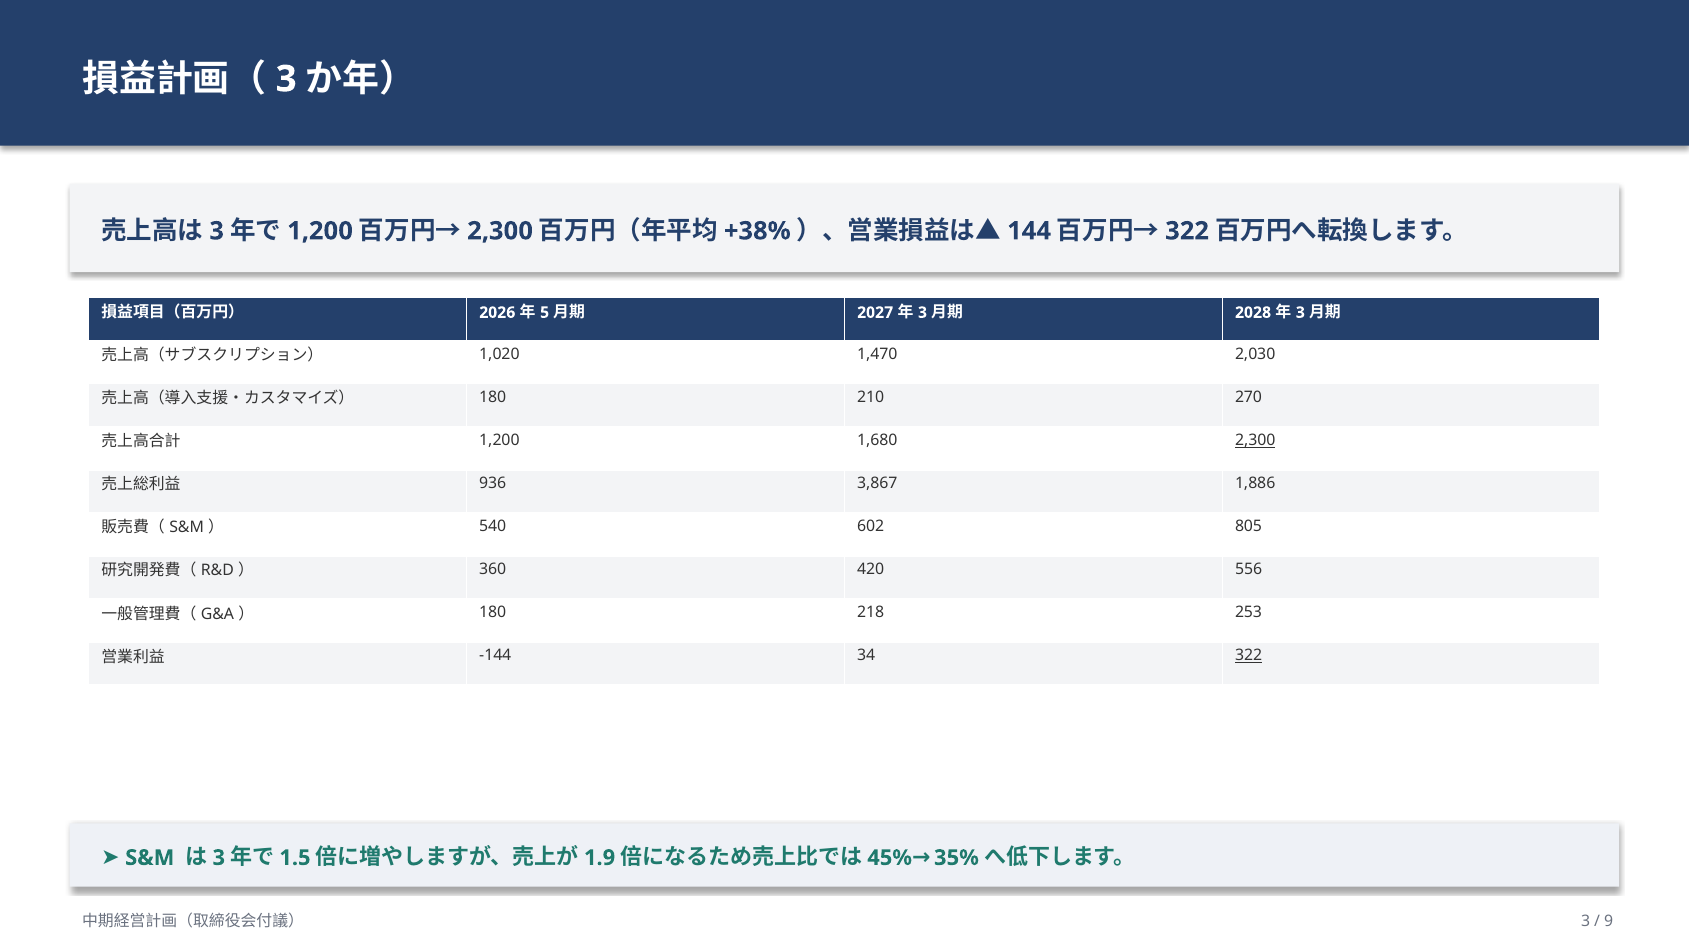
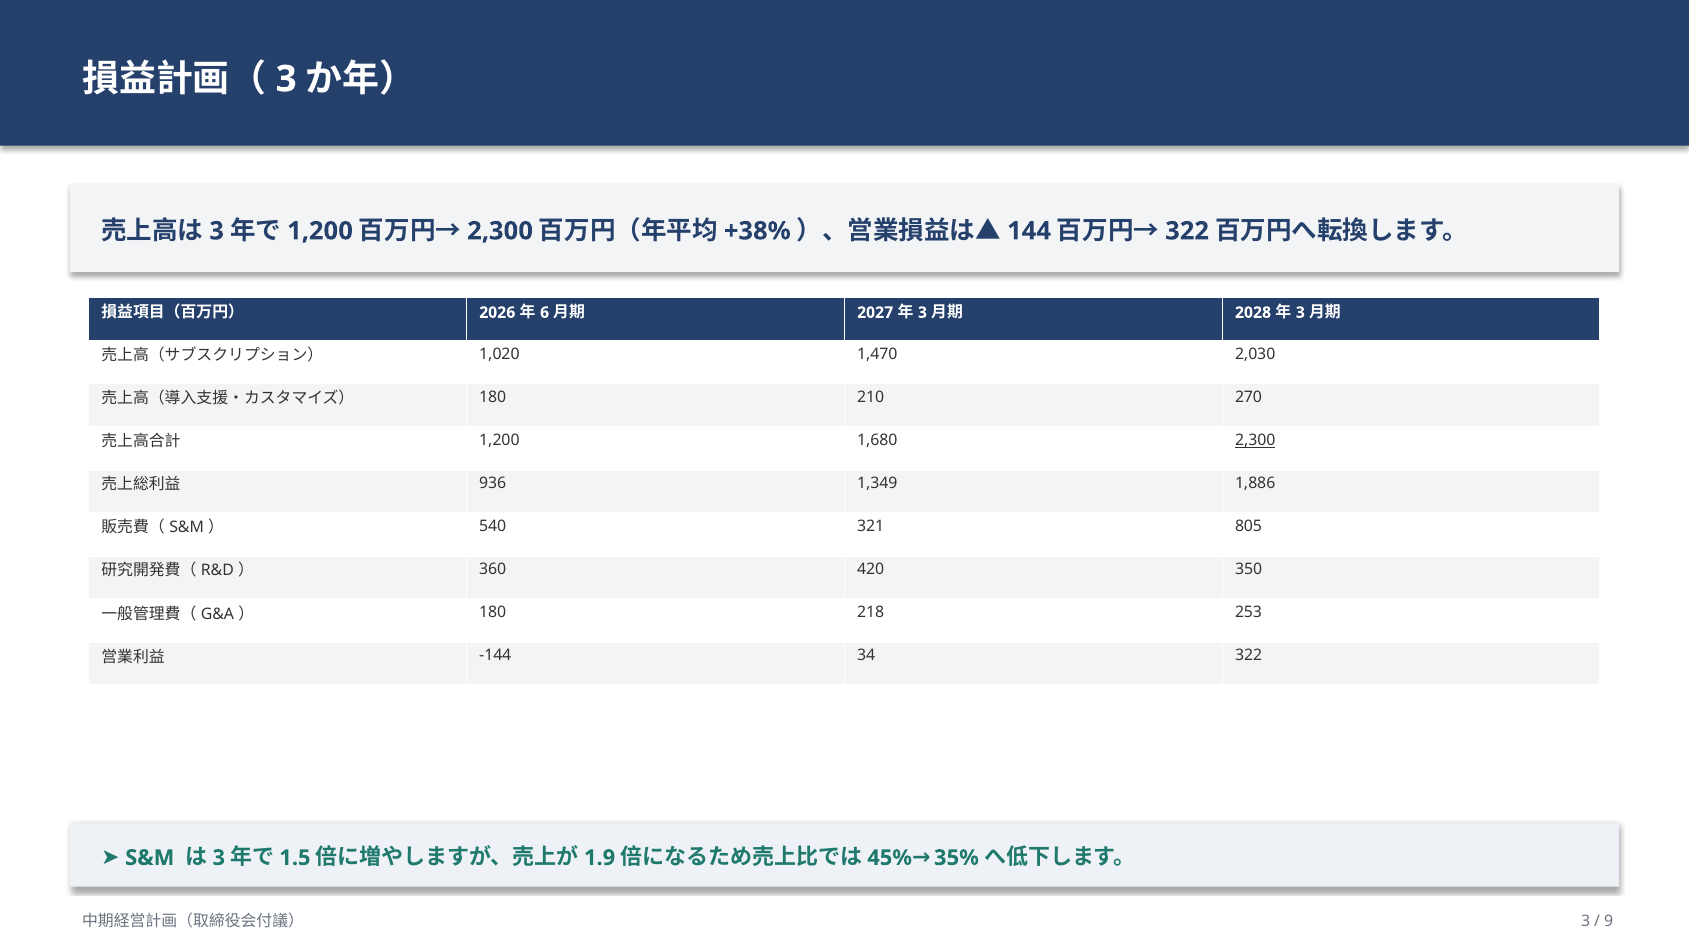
5: 5 -> 6 (545, 313)
3,867: 3,867 -> 1,349 (877, 483)
602: 602 -> 321 (871, 526)
556: 556 -> 350 (1249, 569)
322 underline: present -> none (1249, 655)
